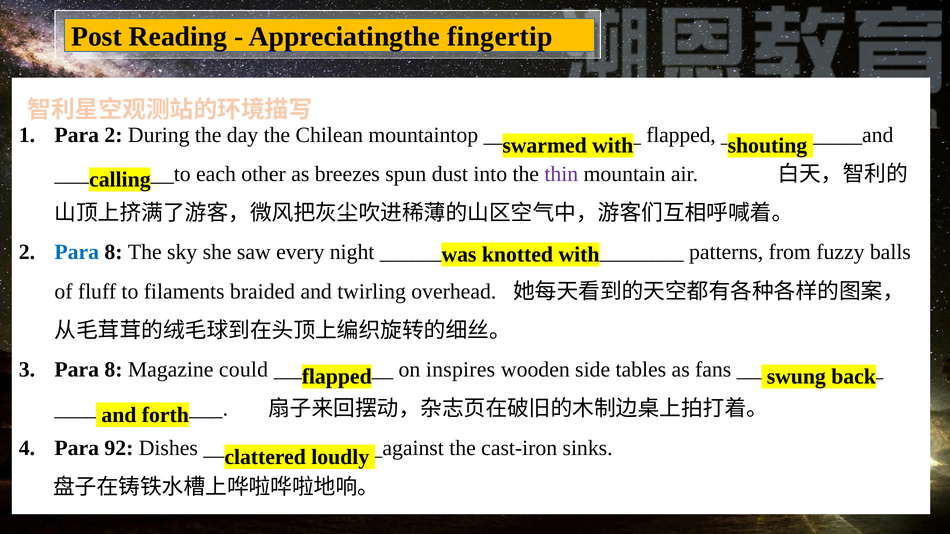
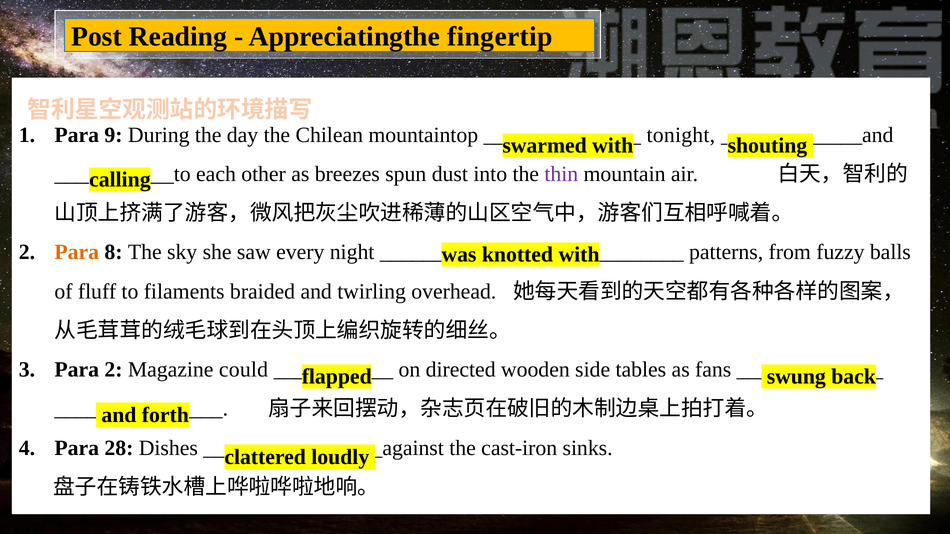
Para 2: 2 -> 9 (114, 135)
flapped: flapped -> tonight (681, 135)
Para colour: blue -> orange (77, 252)
3 Para 8: 8 -> 2 (114, 370)
inspires: inspires -> directed (461, 370)
92: 92 -> 28 (119, 448)
